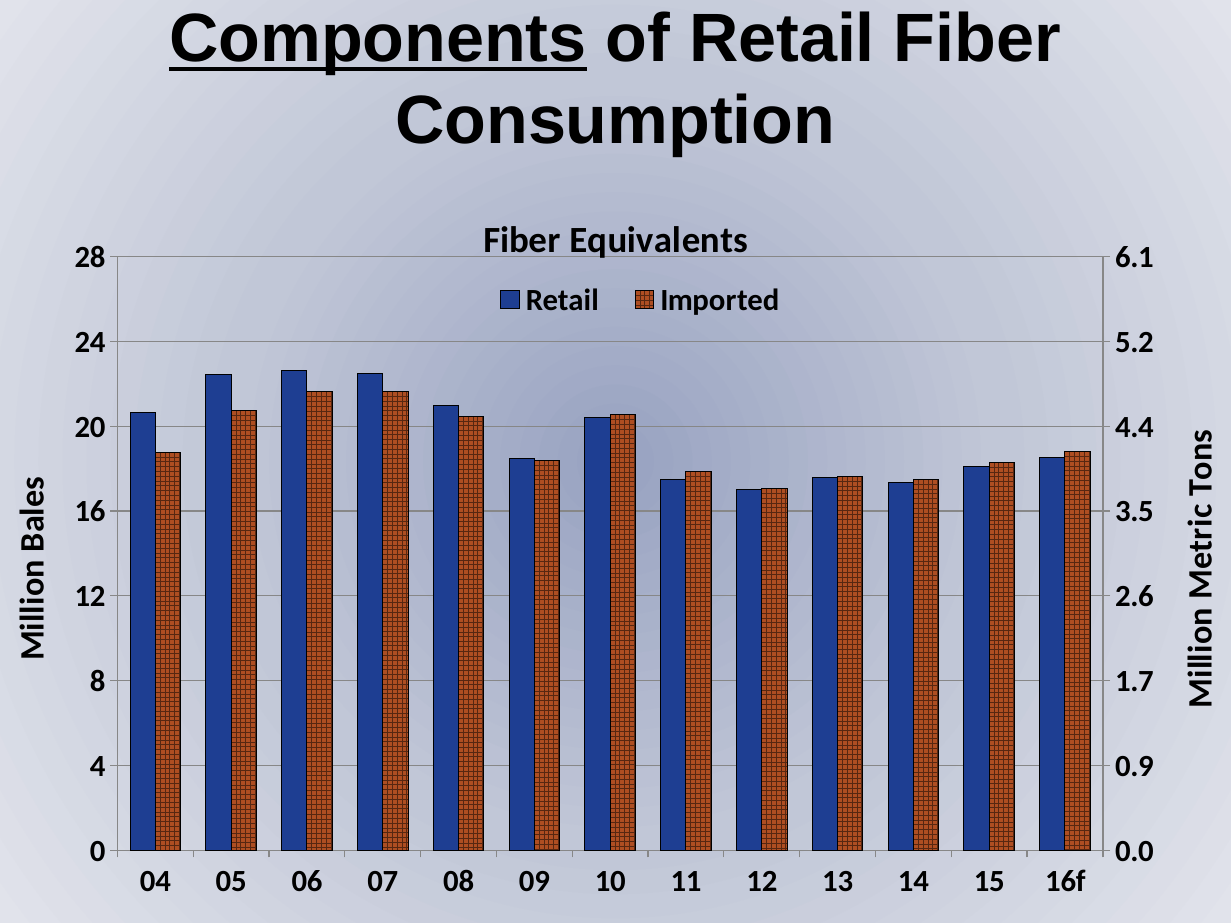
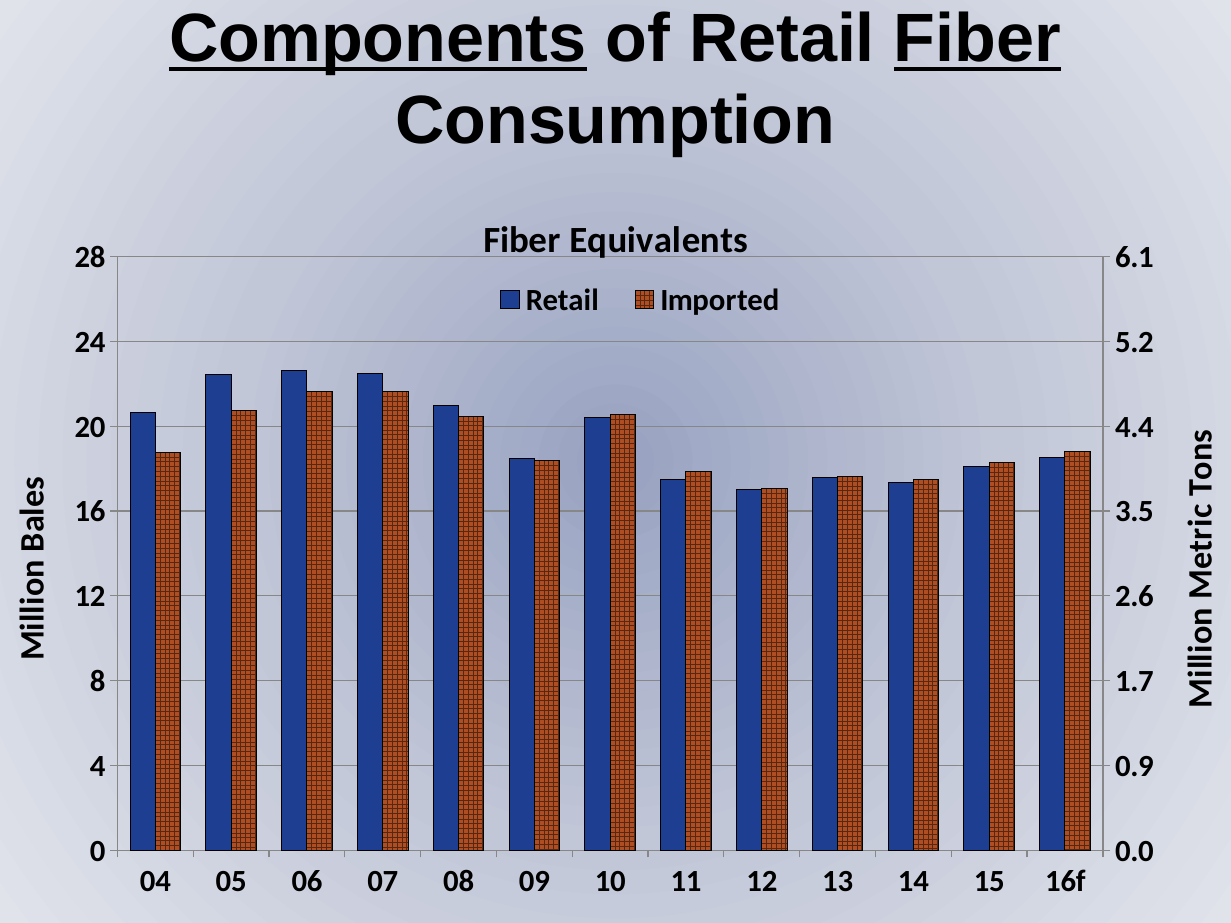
Fiber underline: none -> present (977, 39)
